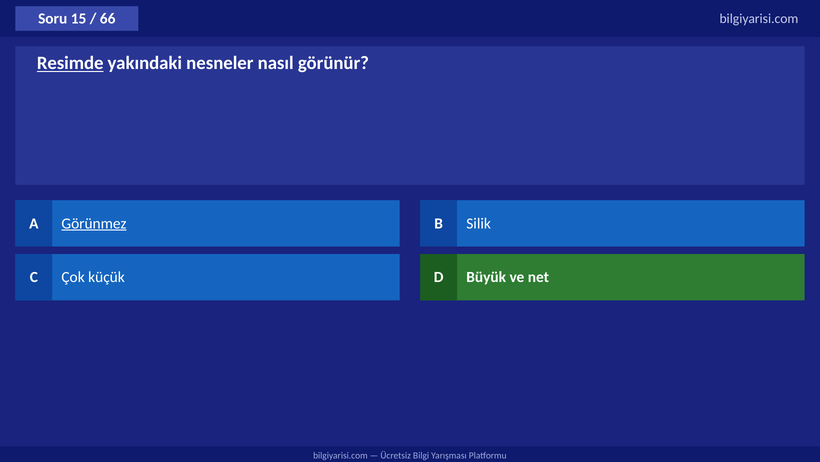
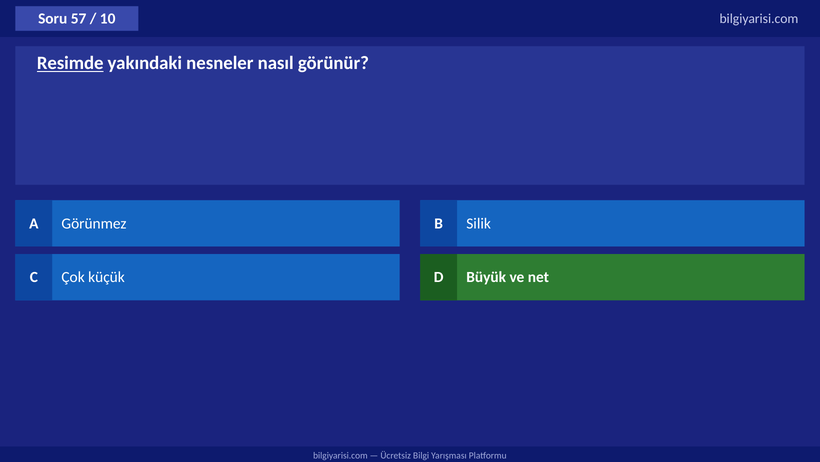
15: 15 -> 57 (79, 19)
66: 66 -> 10 (108, 19)
Görünmez underline: present -> none (94, 223)
